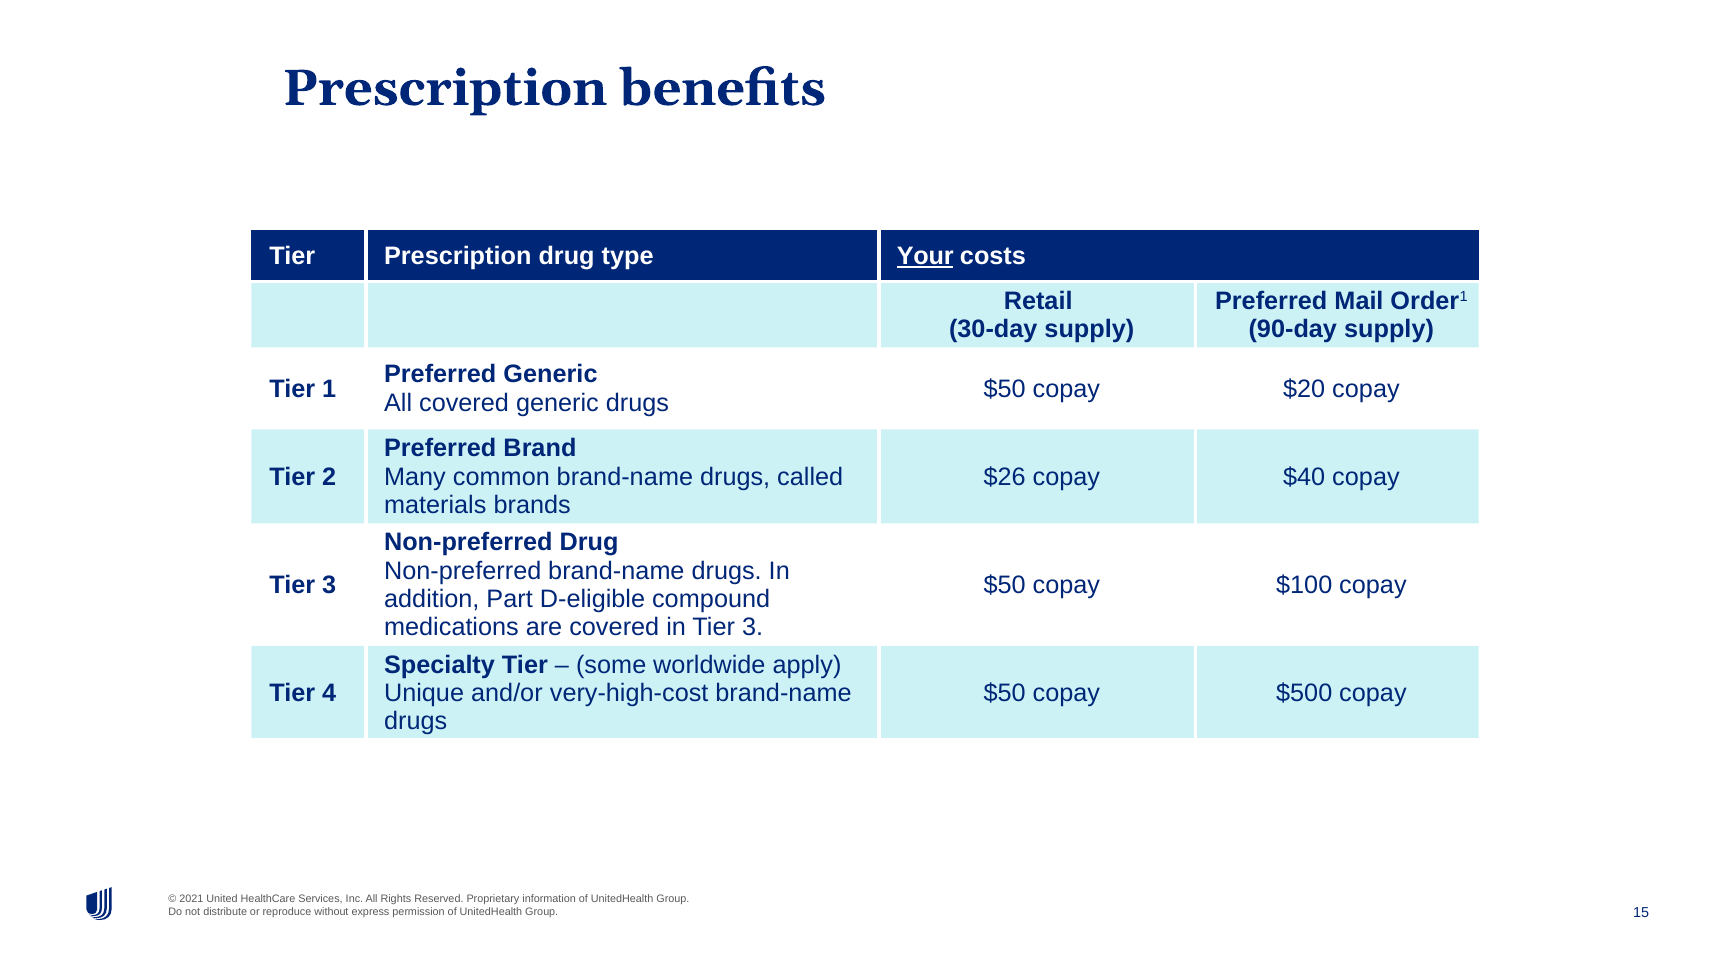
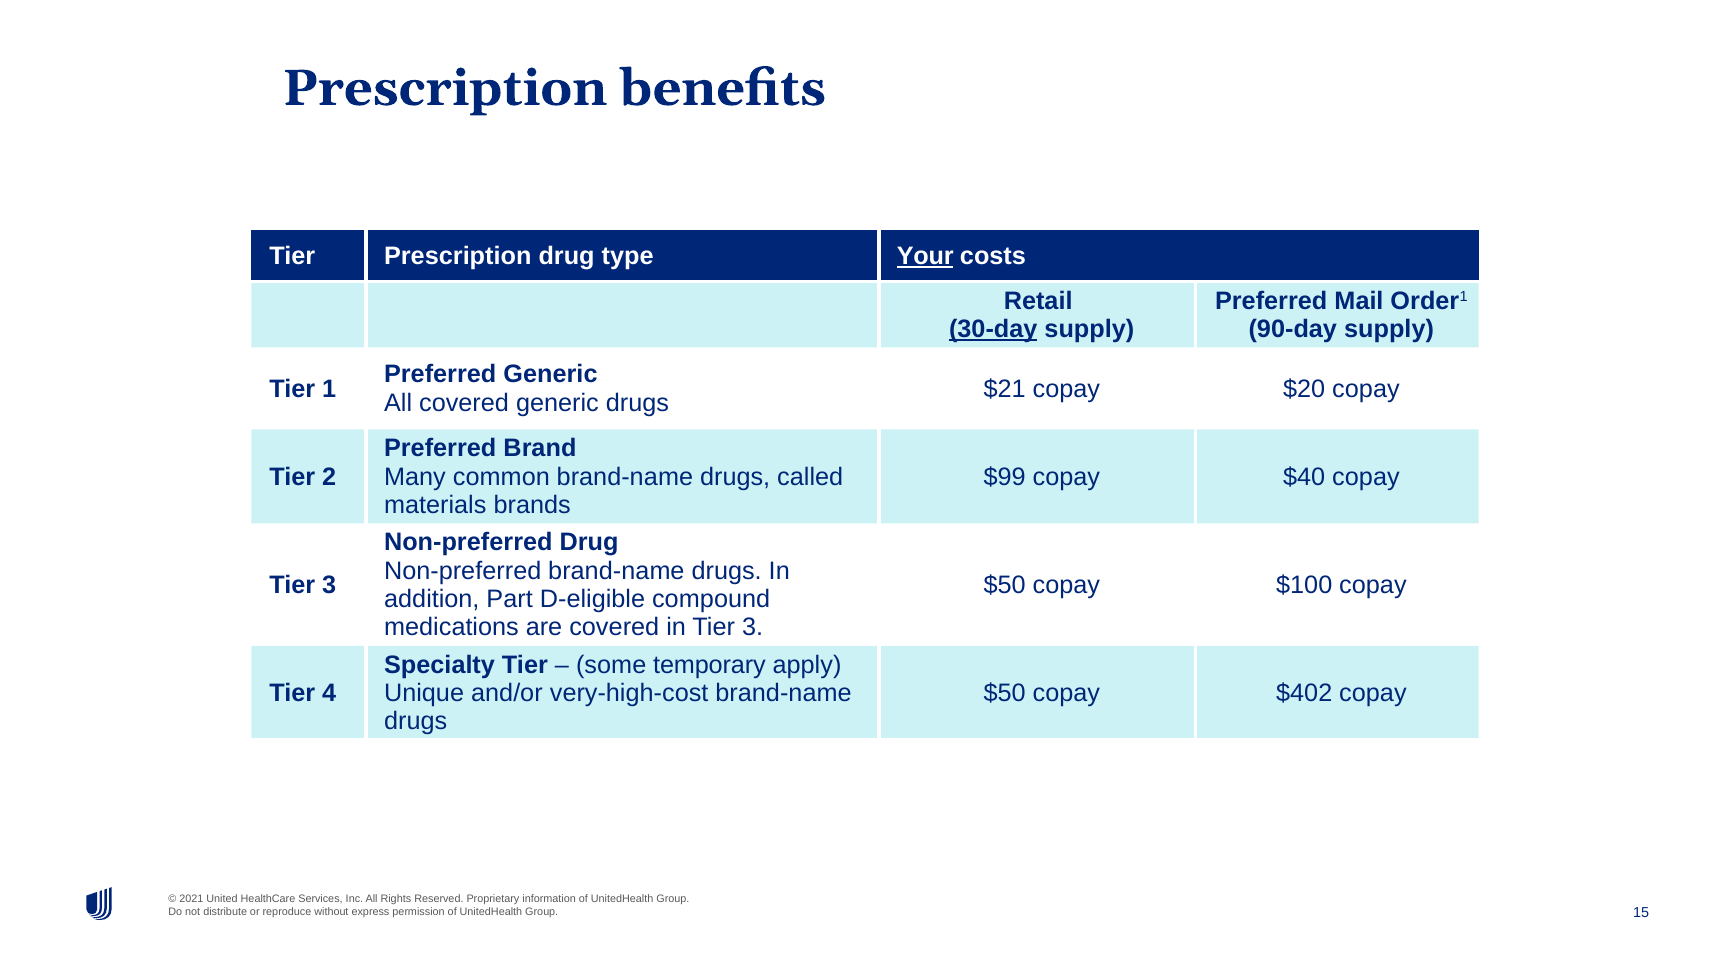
30-day underline: none -> present (993, 329)
$50: $50 -> $21 (1005, 389)
$26: $26 -> $99 (1005, 477)
worldwide: worldwide -> temporary (709, 665)
$500: $500 -> $402 (1304, 693)
